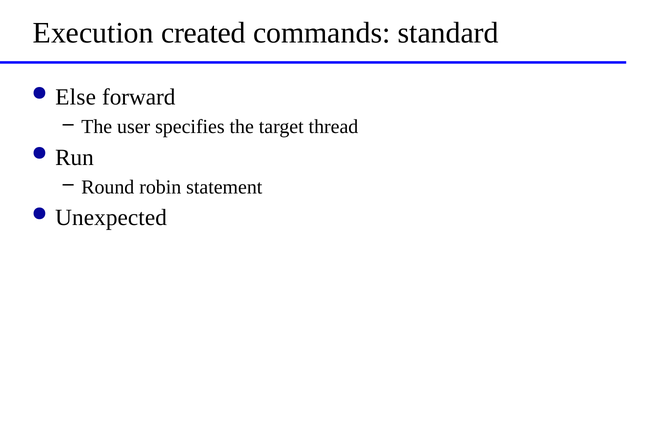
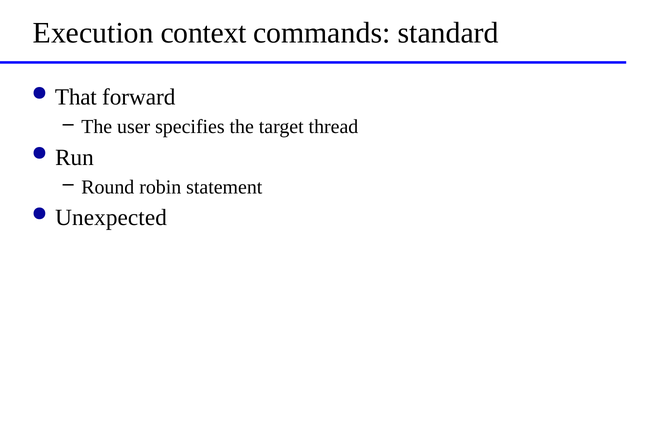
created: created -> context (203, 33)
Else: Else -> That (76, 97)
